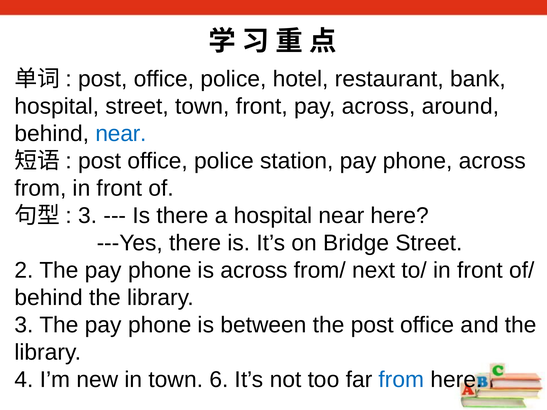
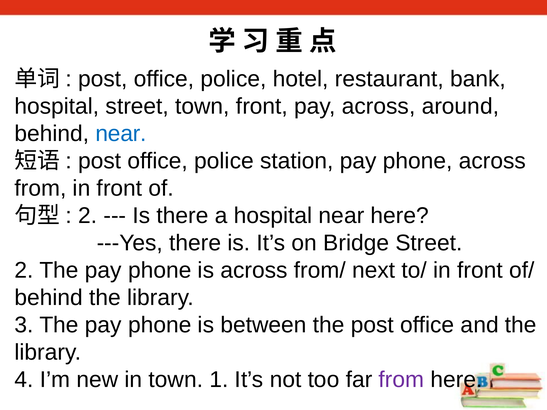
3: 3 -> 2 (88, 216)
6: 6 -> 1 (219, 380)
from colour: blue -> purple (401, 380)
